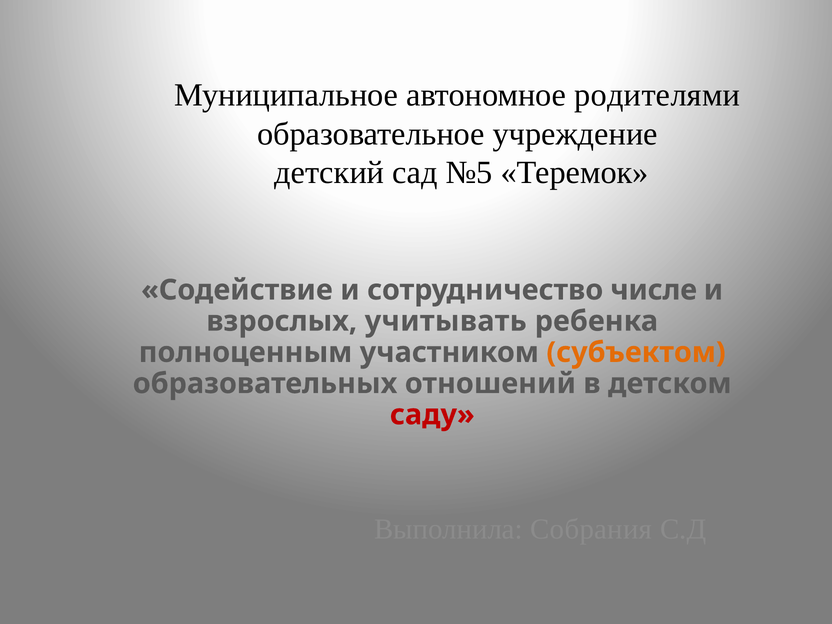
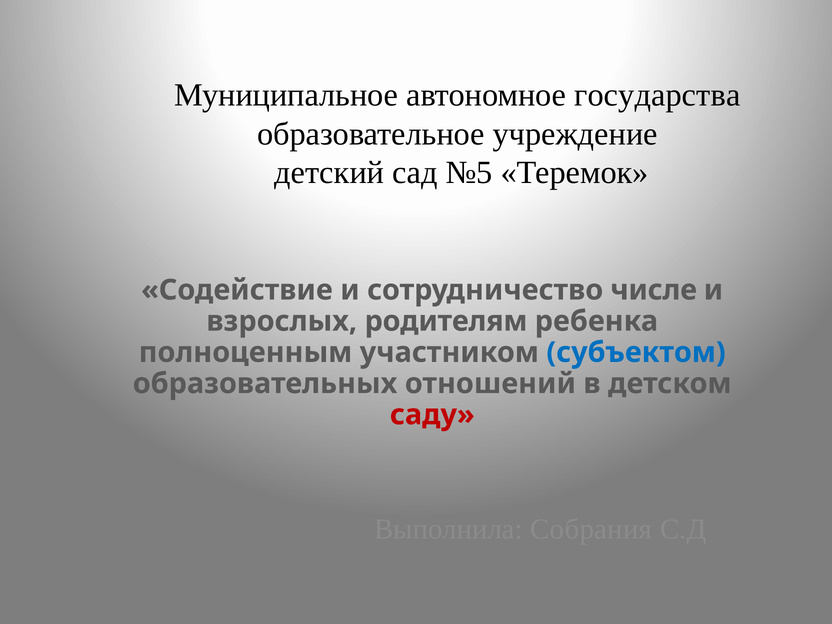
родителями: родителями -> государства (657, 95)
учитывать: учитывать -> родителям (446, 321)
субъектом colour: orange -> blue (636, 352)
